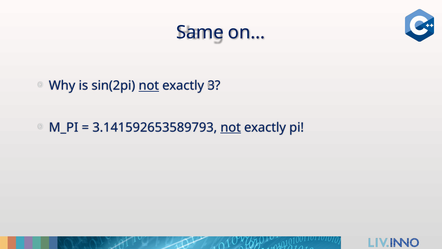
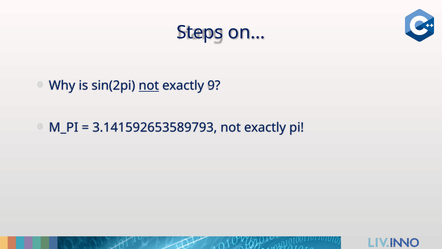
Same: Same -> Steps (200, 32)
3: 3 -> 9 (214, 86)
not underline: present -> none (231, 127)
